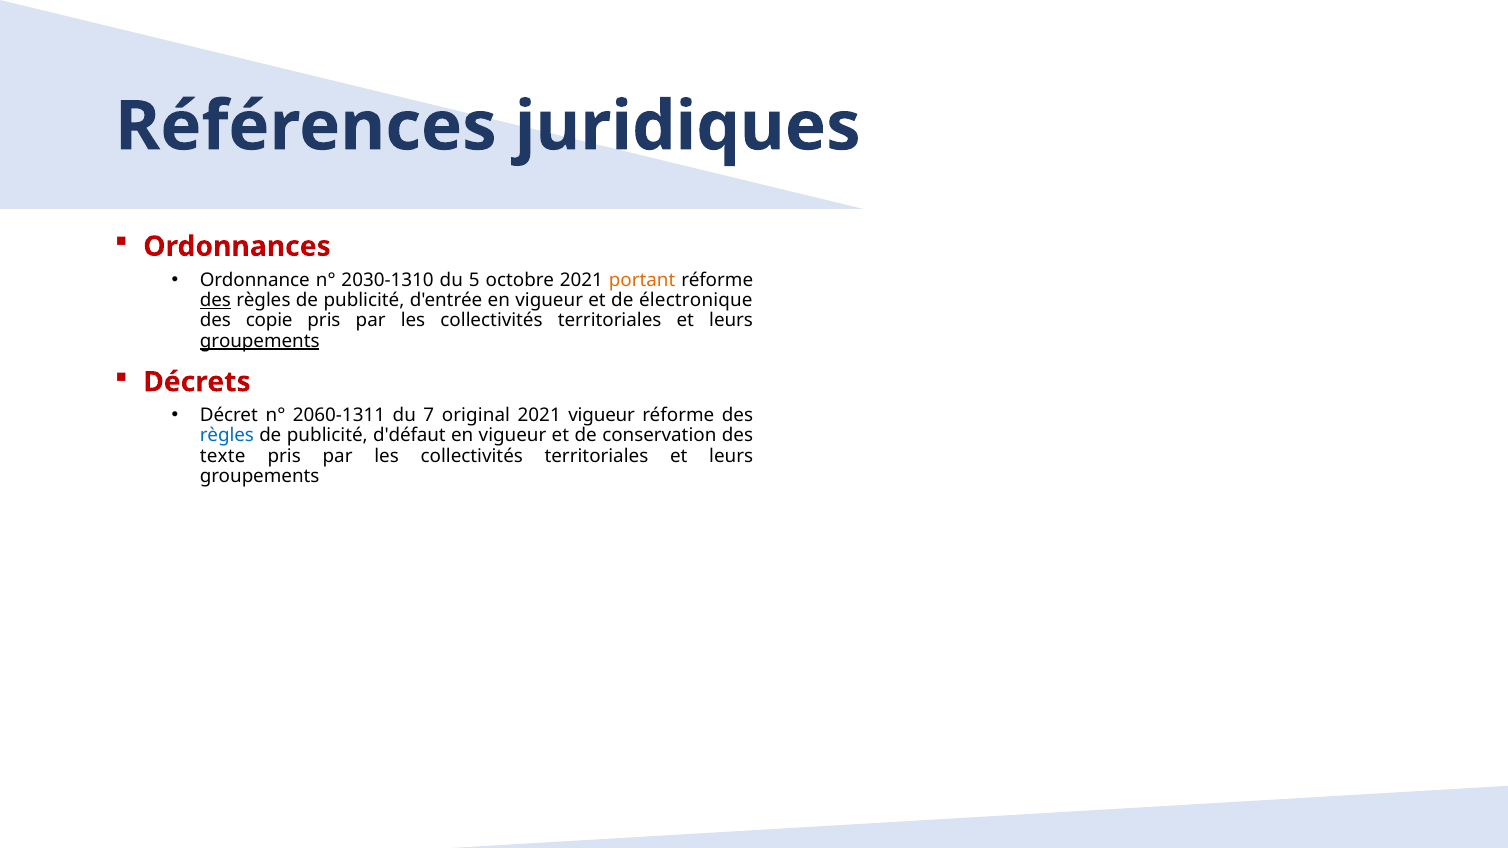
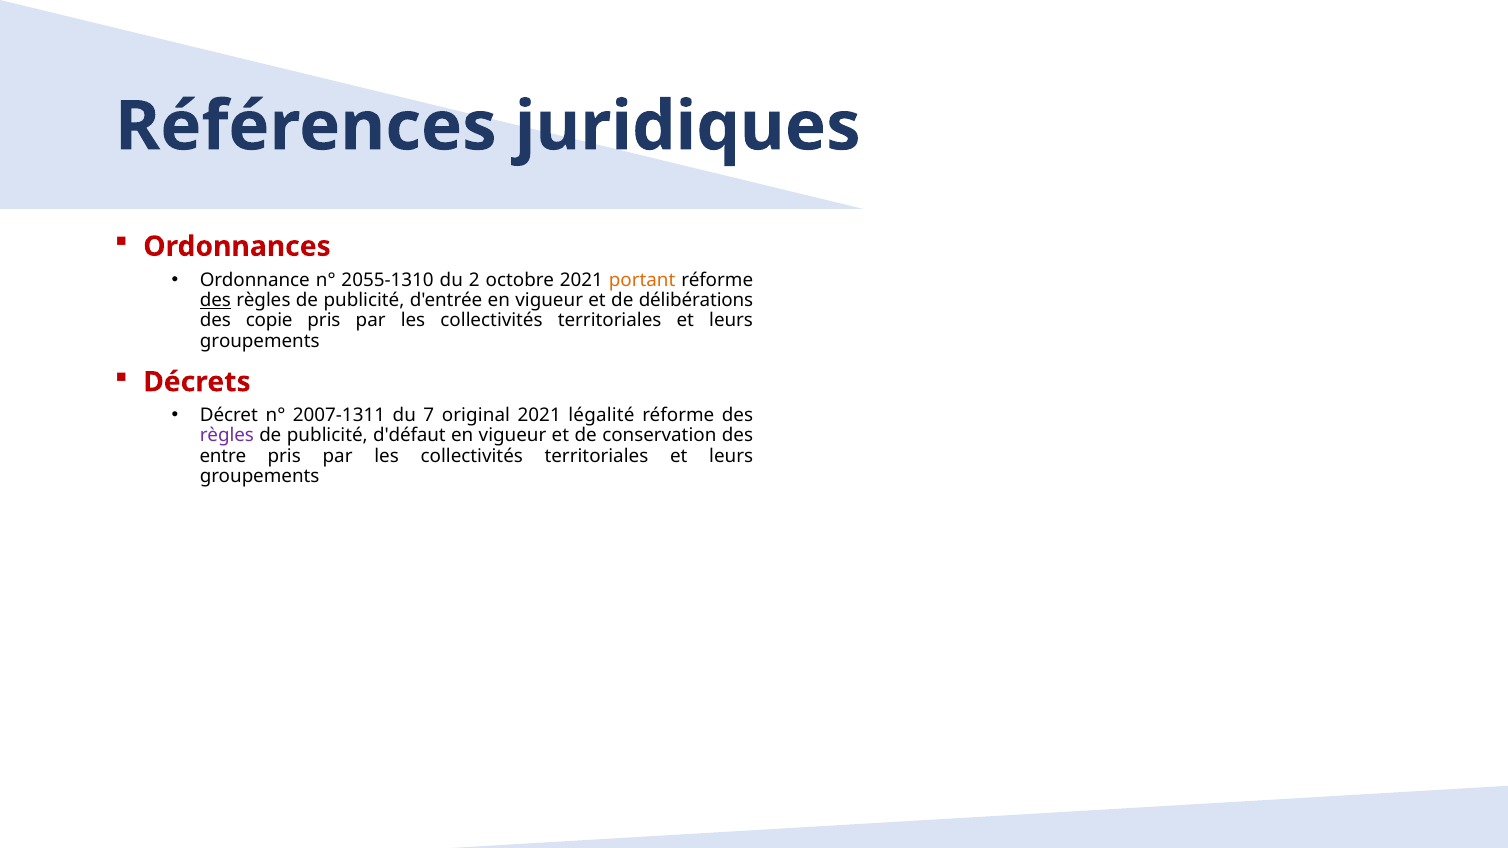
2030-1310: 2030-1310 -> 2055-1310 (388, 280)
du 5: 5 -> 2 (474, 280)
électronique: électronique -> délibérations (696, 300)
groupements underline: present -> none (260, 341)
2060-1311: 2060-1311 -> 2007-1311 (339, 415)
2021 vigueur: vigueur -> légalité (601, 415)
règles colour: blue -> purple (227, 436)
texte: texte -> entre (223, 456)
